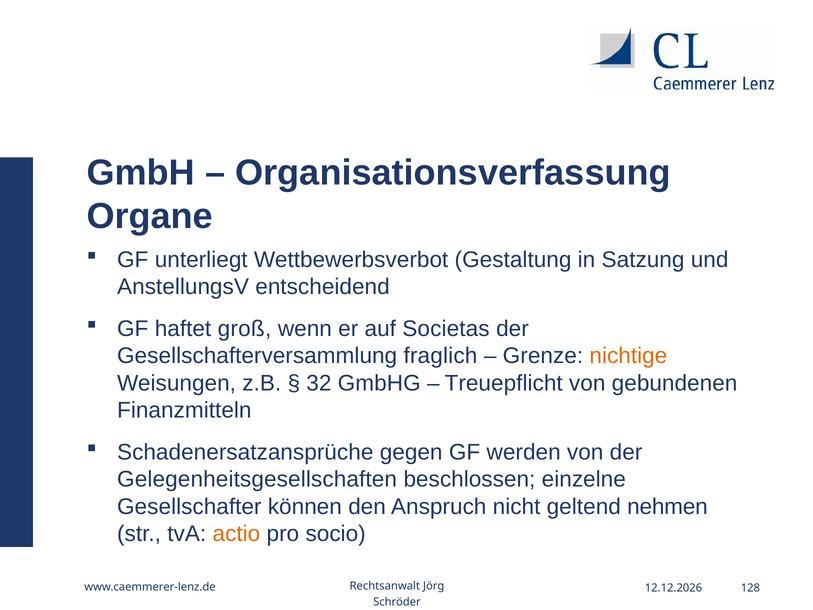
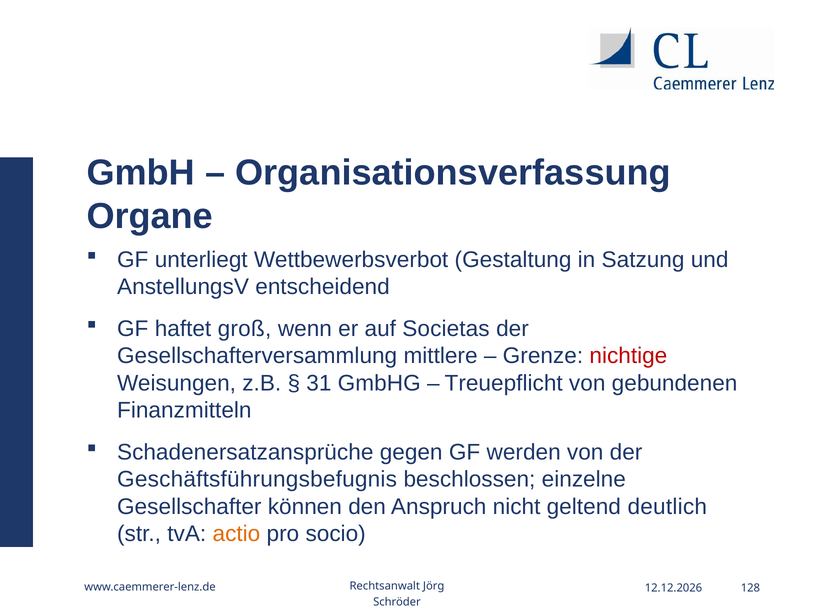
fraglich: fraglich -> mittlere (441, 356)
nichtige colour: orange -> red (628, 356)
32: 32 -> 31 (319, 383)
Gelegenheitsgesellschaften: Gelegenheitsgesellschaften -> Geschäftsführungsbefugnis (257, 479)
nehmen: nehmen -> deutlich (667, 506)
